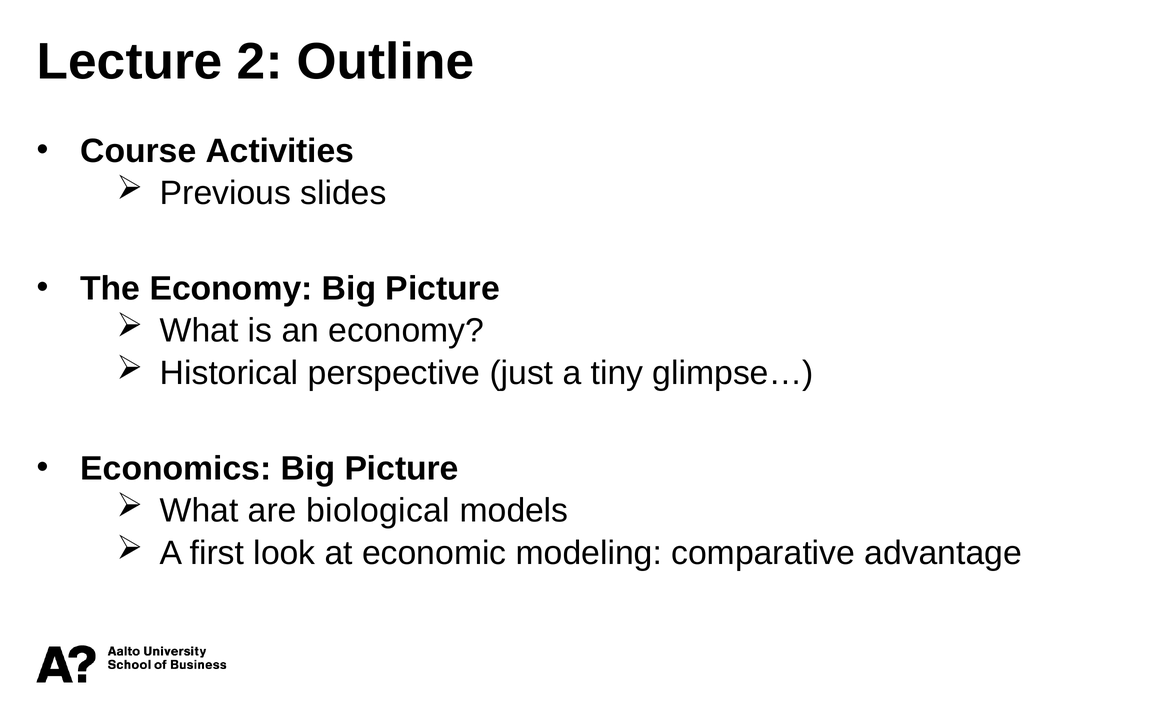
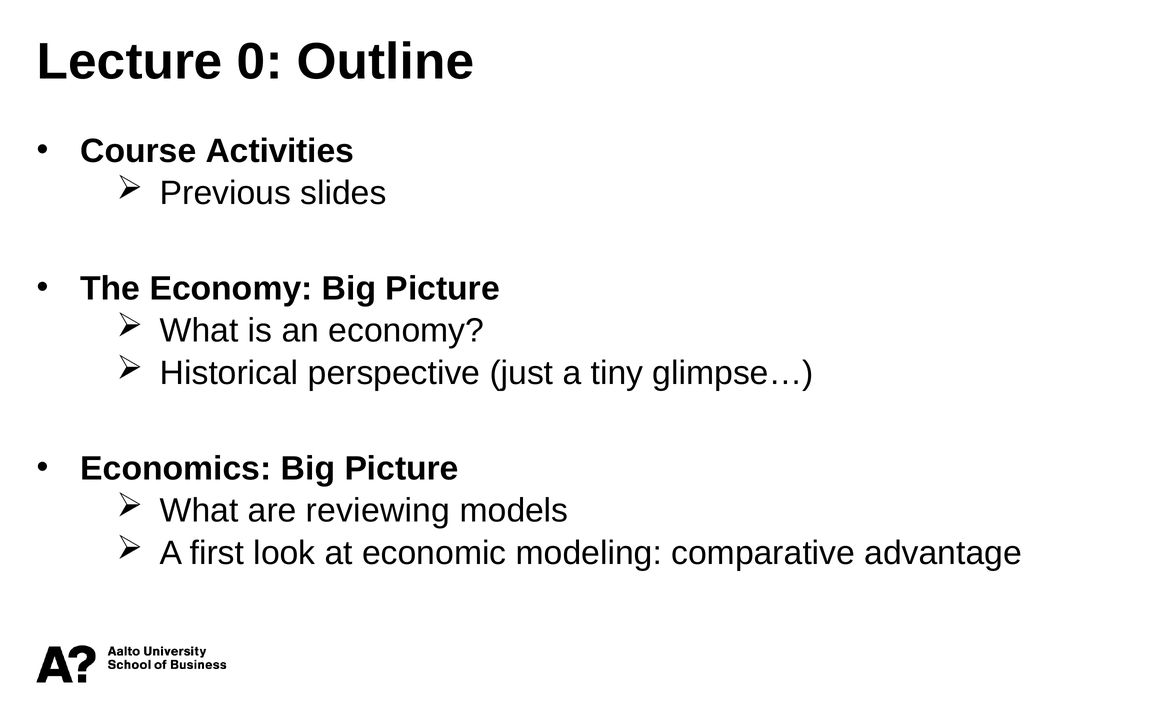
2: 2 -> 0 (260, 62)
biological: biological -> reviewing (378, 511)
